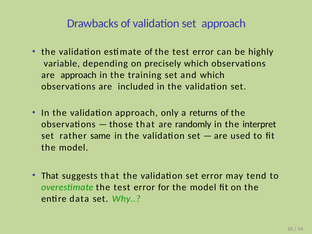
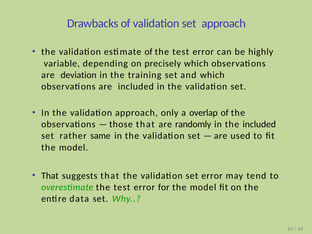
are approach: approach -> deviation (79, 75)
returns: returns -> overlap (203, 113)
the interpret: interpret -> included (259, 124)
